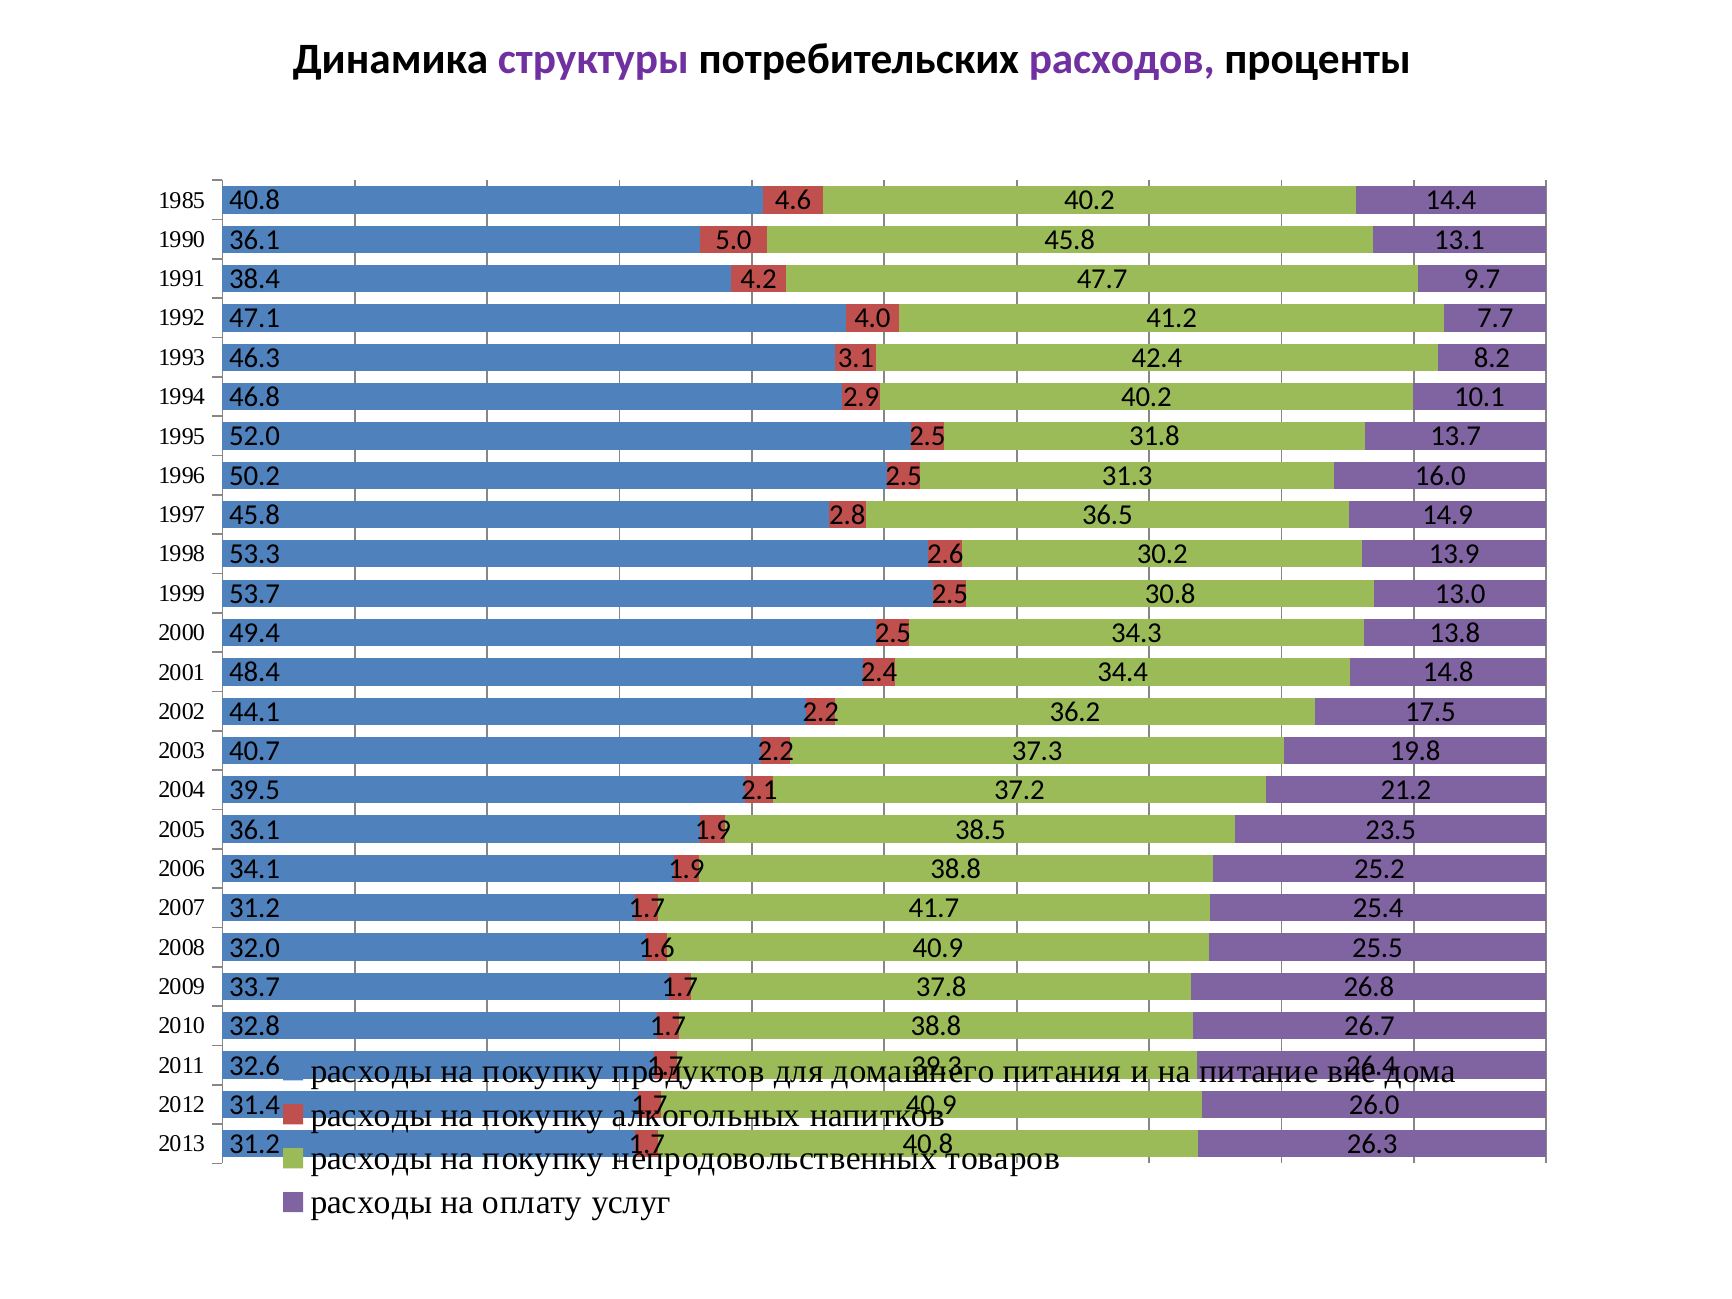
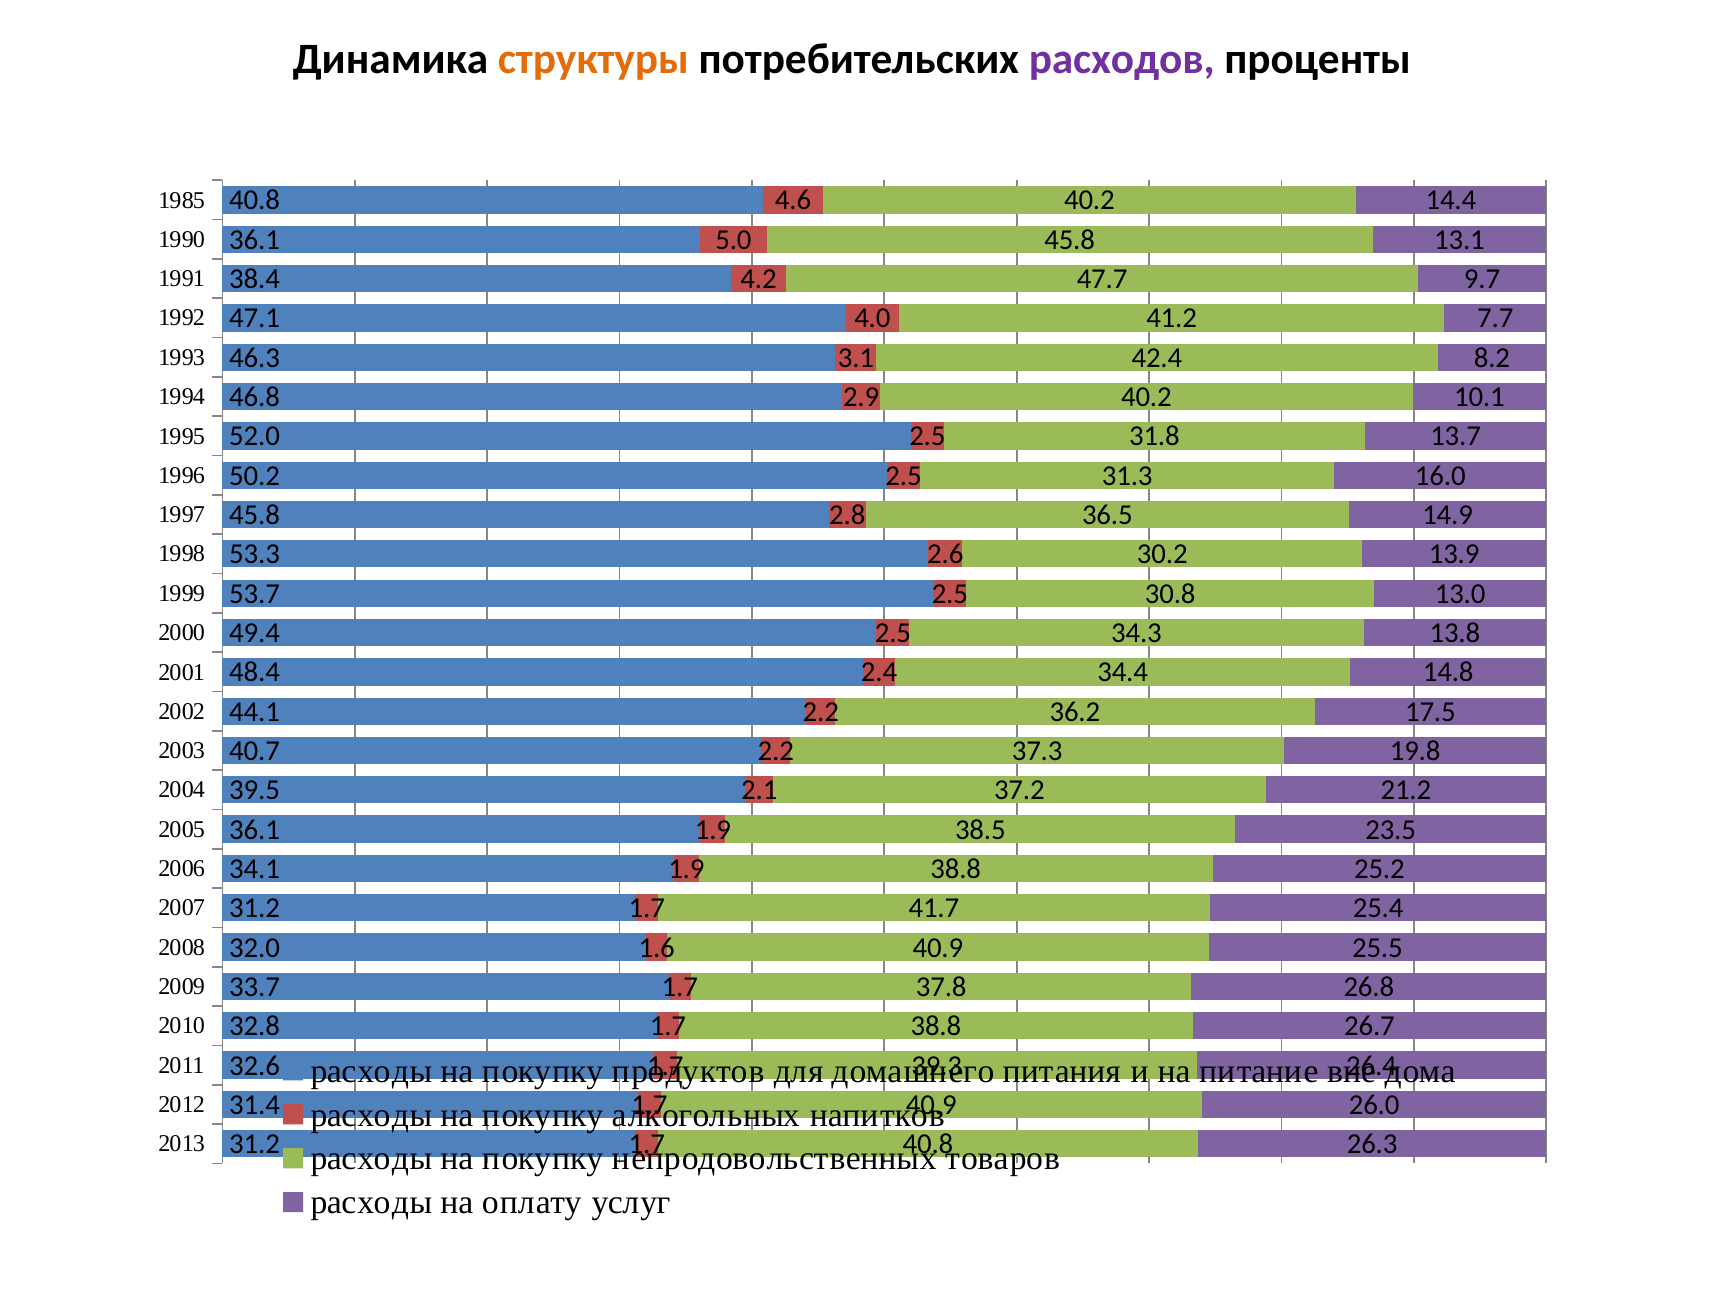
структуры colour: purple -> orange (593, 60)
